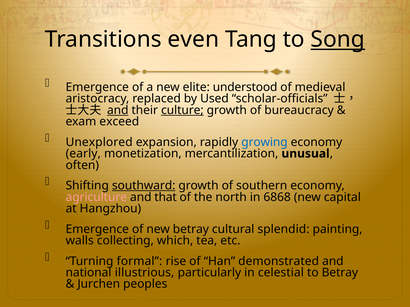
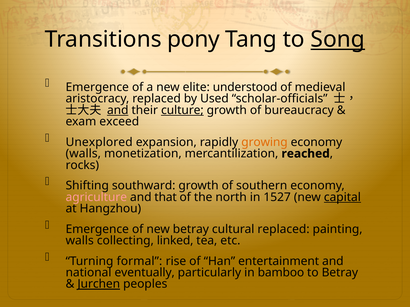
even: even -> pony (194, 40)
growing colour: blue -> orange (264, 142)
early: early -> walls (83, 154)
unusual: unusual -> reached (306, 154)
often: often -> rocks (82, 165)
southward underline: present -> none (144, 186)
6868: 6868 -> 1527 (277, 197)
capital underline: none -> present (342, 197)
cultural splendid: splendid -> replaced (284, 229)
which: which -> linked (175, 241)
demonstrated: demonstrated -> entertainment (279, 262)
illustrious: illustrious -> eventually (145, 273)
celestial: celestial -> bamboo (281, 273)
Jurchen underline: none -> present (99, 284)
